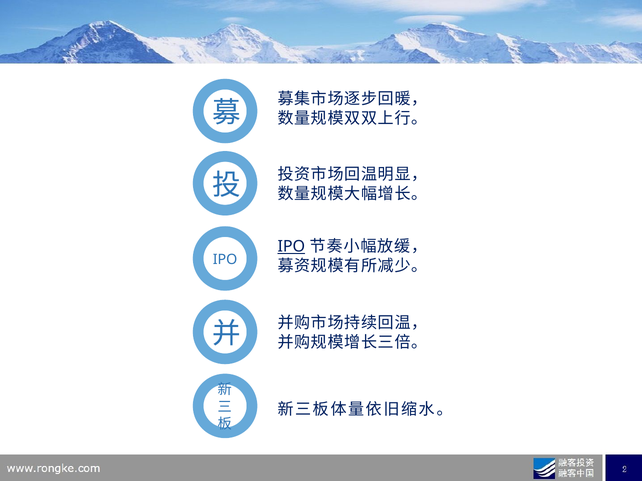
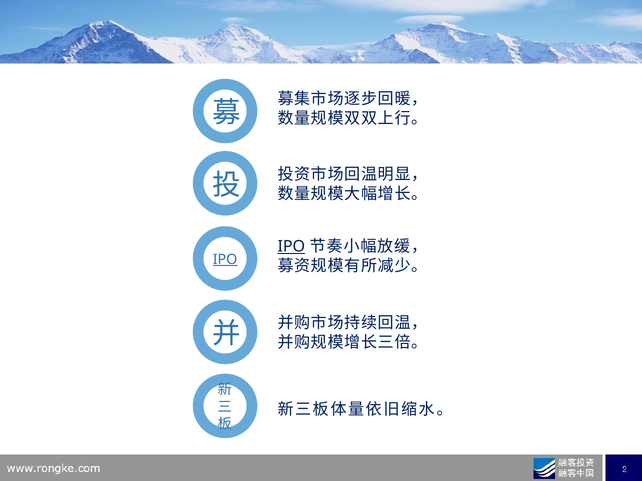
IPO underline: none -> present (225, 260)
